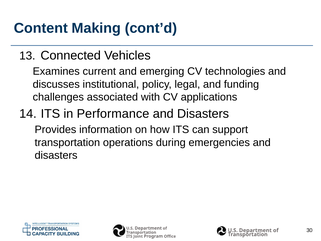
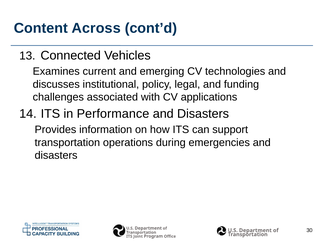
Making: Making -> Across (96, 28)
